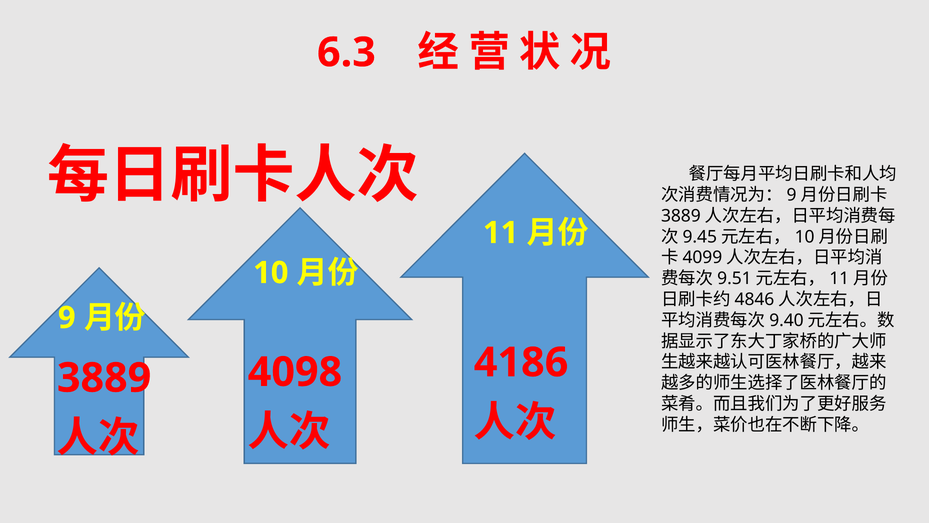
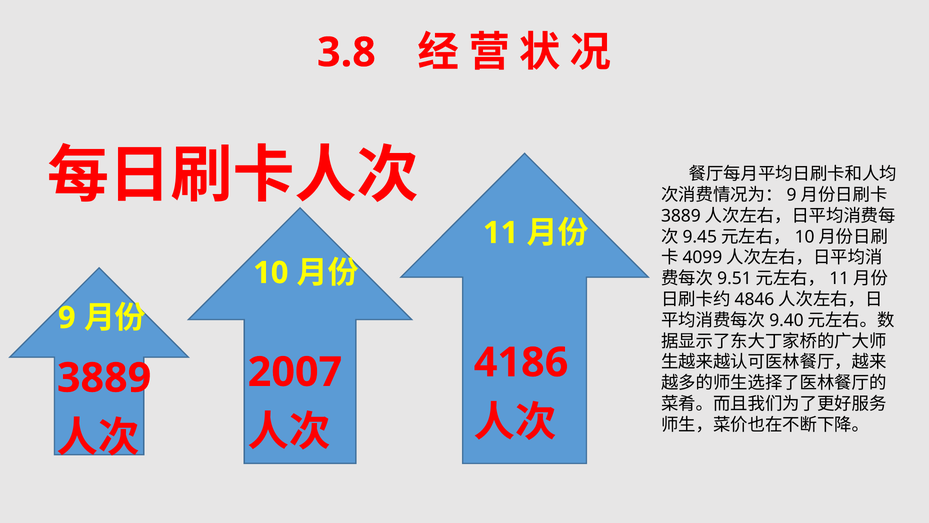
6.3: 6.3 -> 3.8 (346, 53)
4098: 4098 -> 2007 (295, 372)
